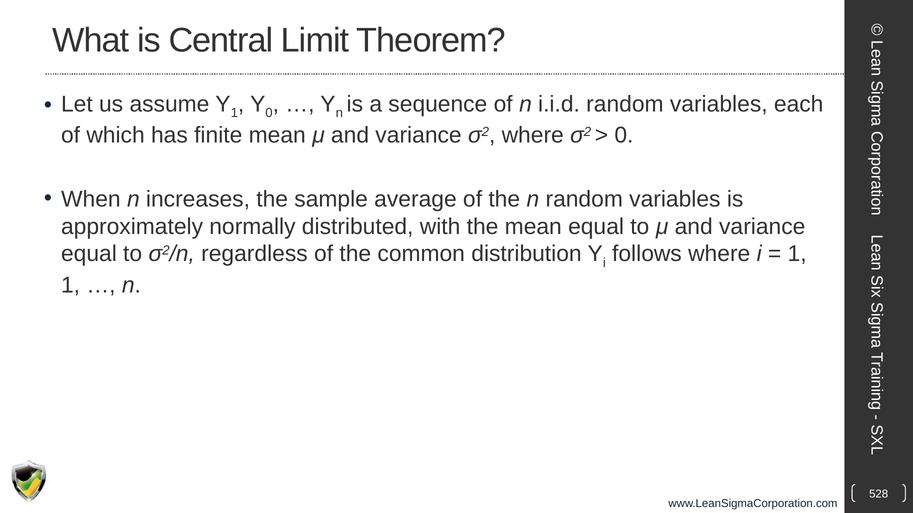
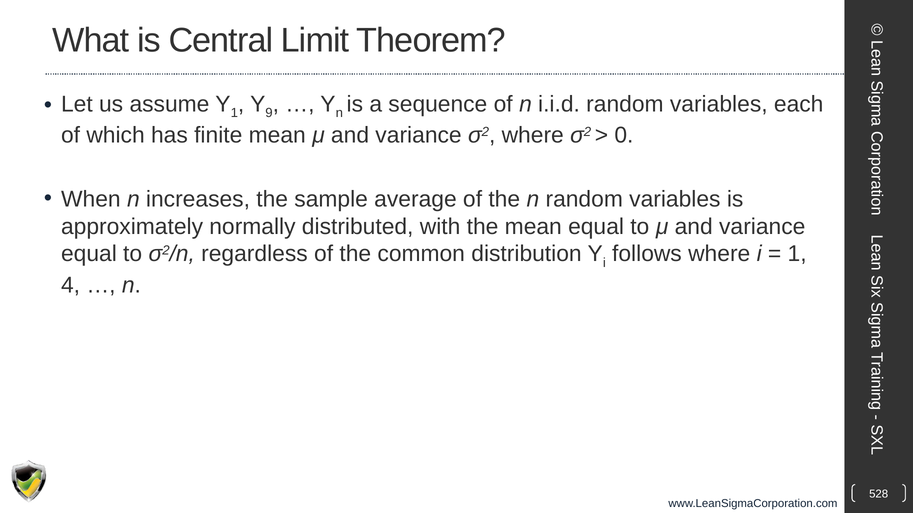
0: 0 -> 9 (269, 113)
1: 1 -> 4 (71, 285)
